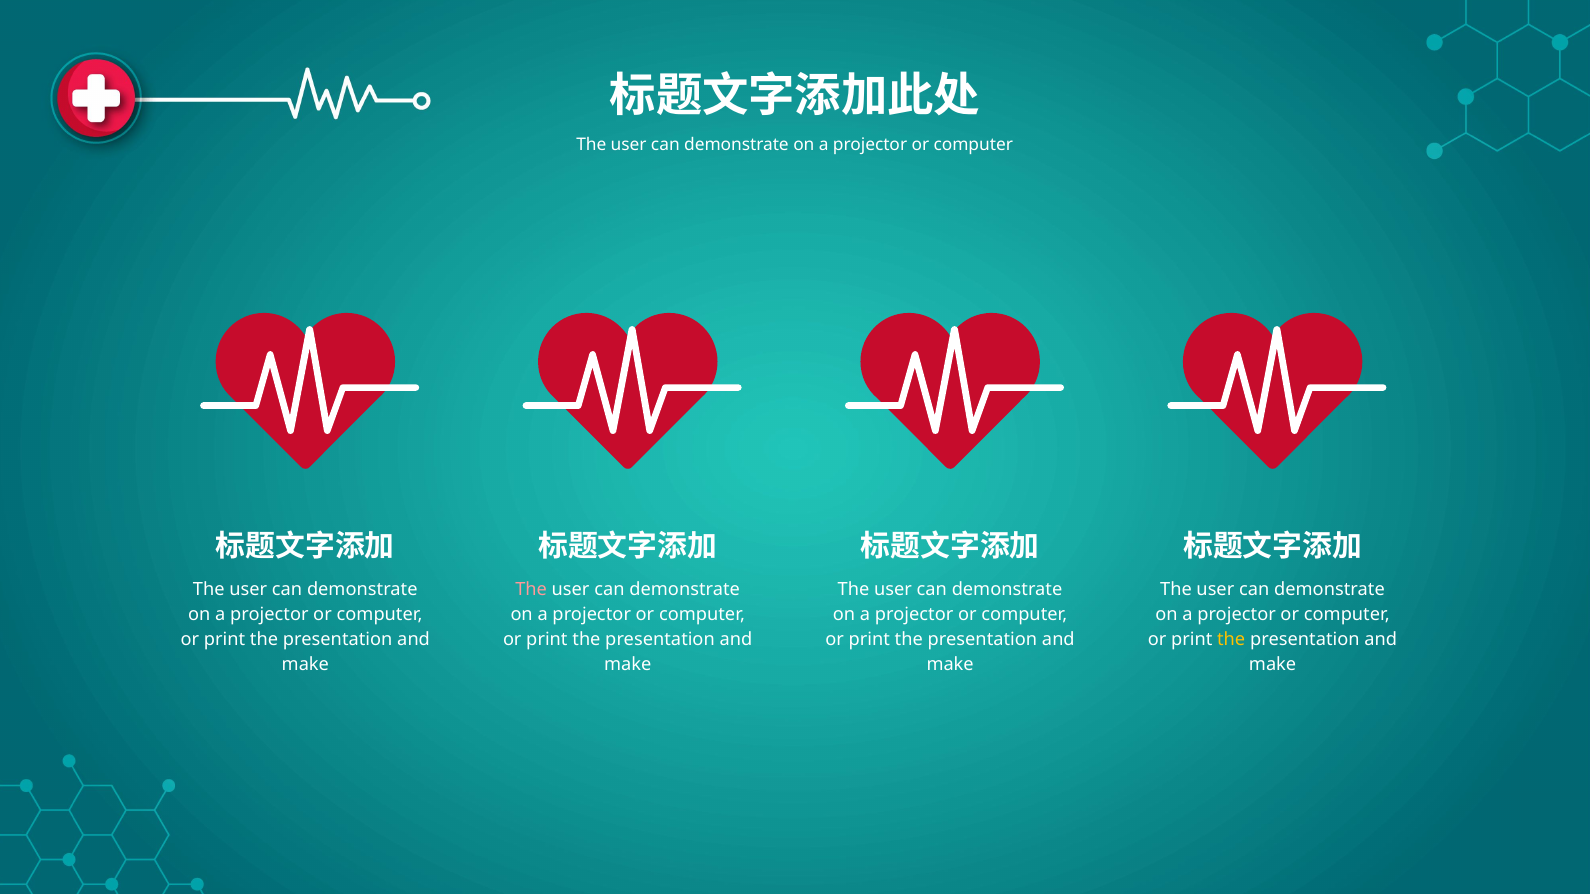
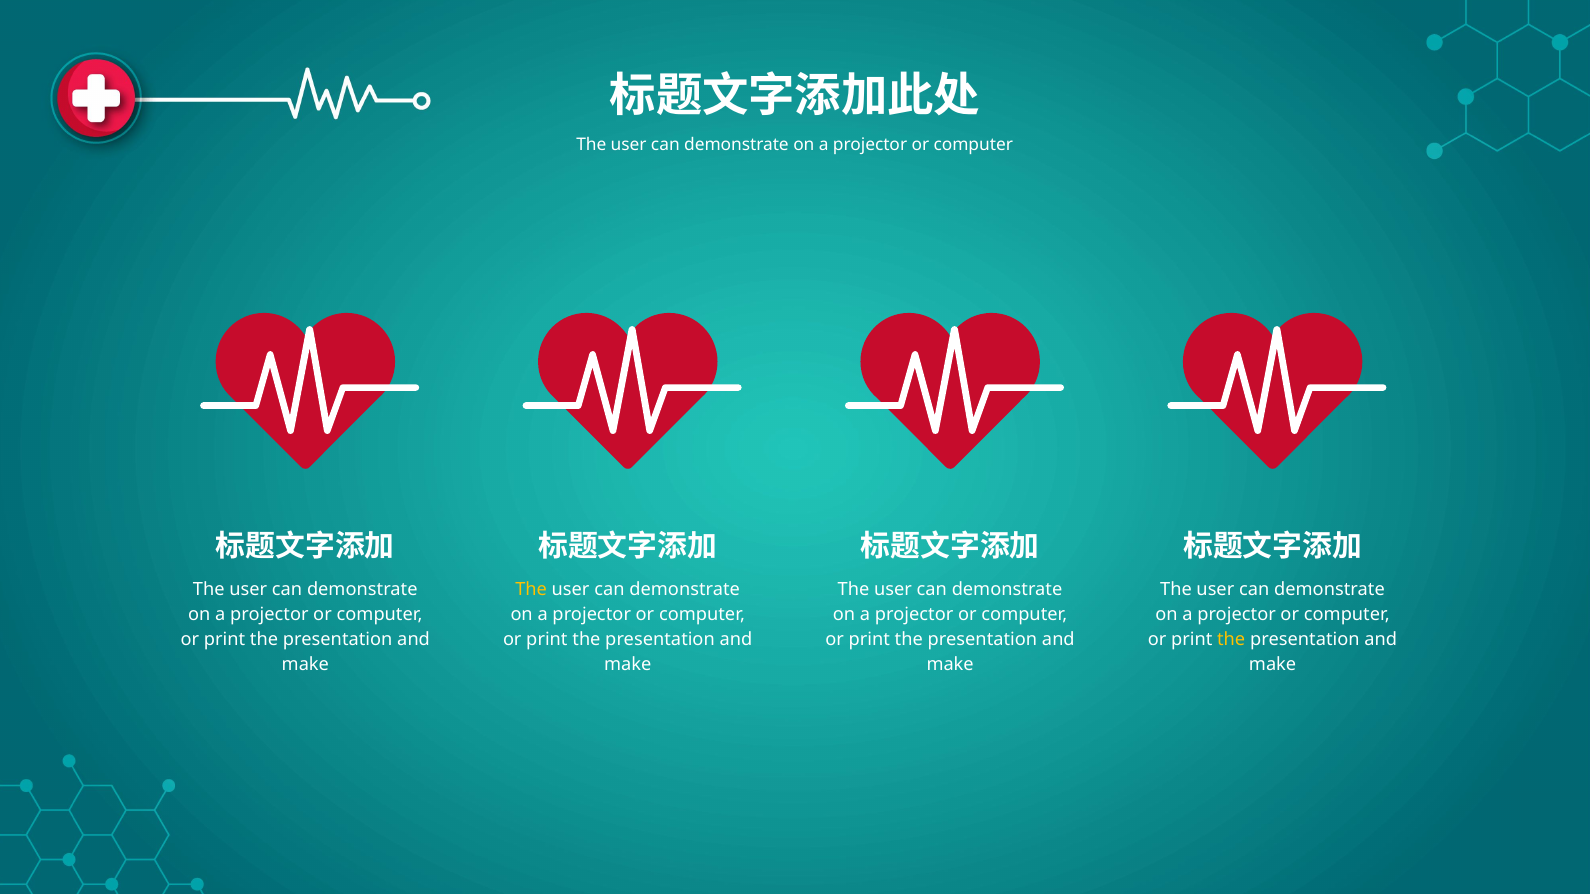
The colour: pink -> yellow (531, 590)
